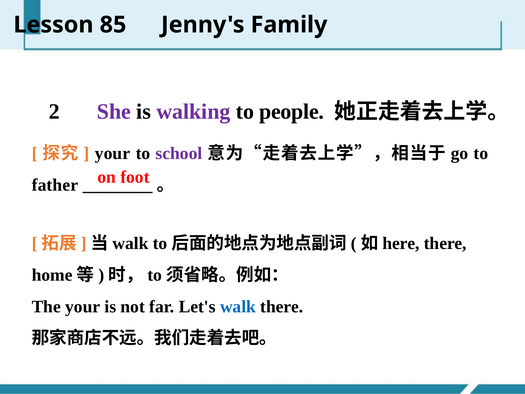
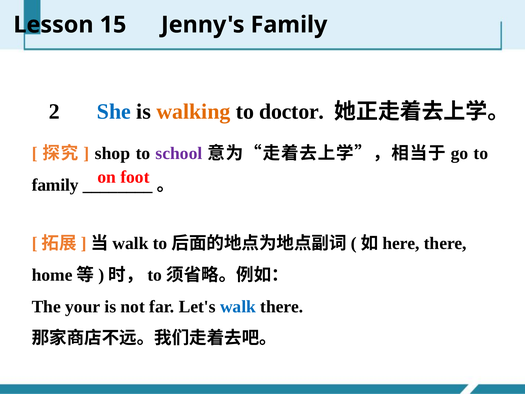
85: 85 -> 15 (113, 25)
She colour: purple -> blue (114, 112)
walking colour: purple -> orange (193, 112)
people: people -> doctor (292, 112)
your: your -> shop (113, 153)
father: father -> family (55, 185)
